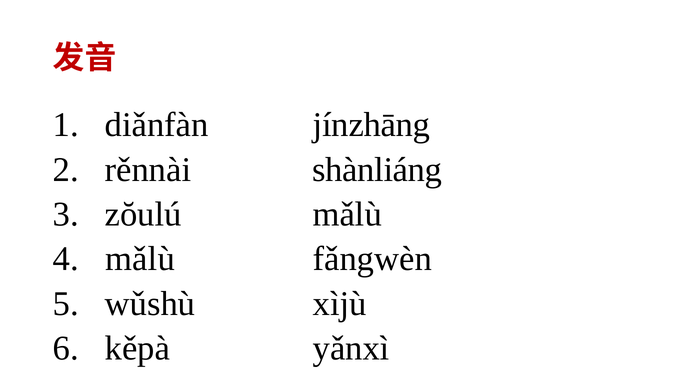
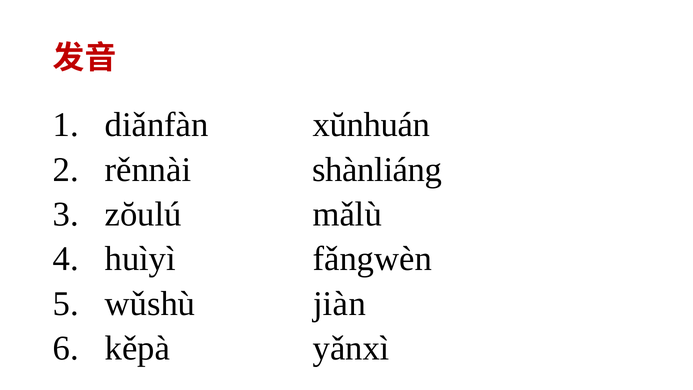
jínzhāng: jínzhāng -> xŭnhuán (371, 125)
mǎlù: mǎlù -> huìyì (140, 259)
xìjù: xìjù -> jiàn (339, 303)
